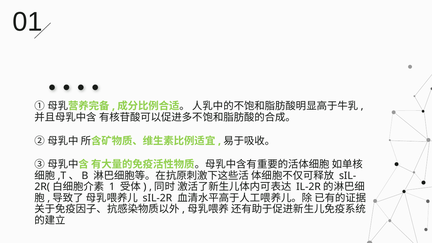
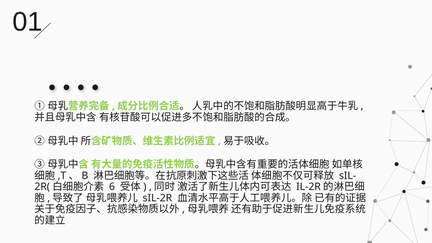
1: 1 -> 6 (112, 187)
